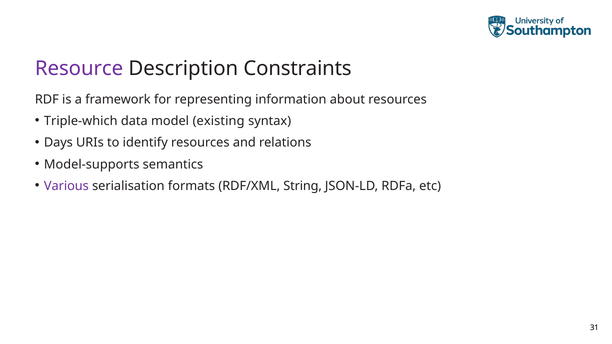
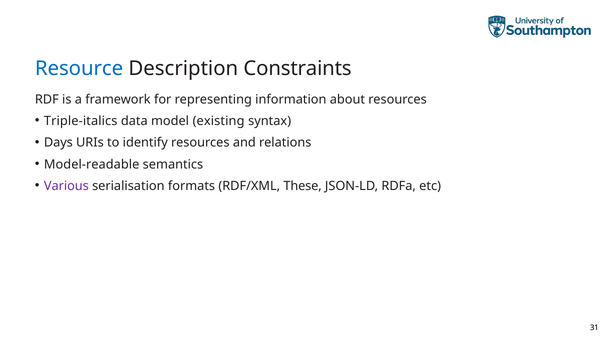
Resource colour: purple -> blue (79, 69)
Triple-which: Triple-which -> Triple-italics (81, 121)
Model-supports: Model-supports -> Model-readable (92, 164)
String: String -> These (303, 186)
